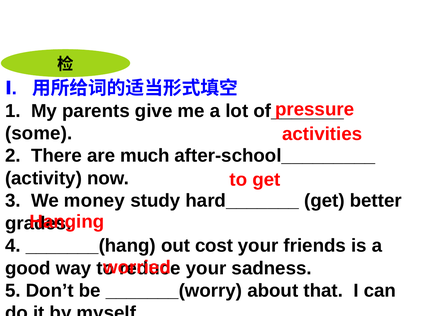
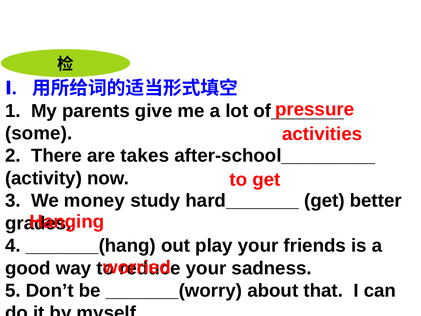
much: much -> takes (145, 156)
cost: cost -> play (214, 245)
